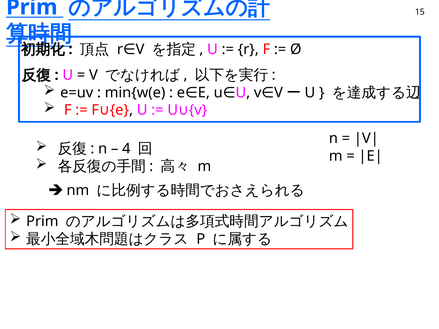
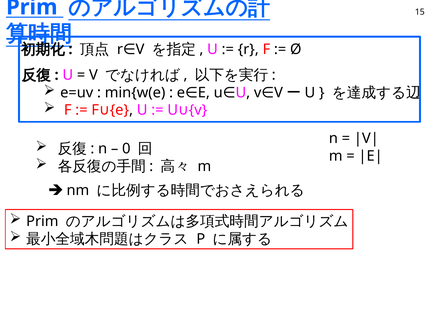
4: 4 -> 0 (126, 149)
